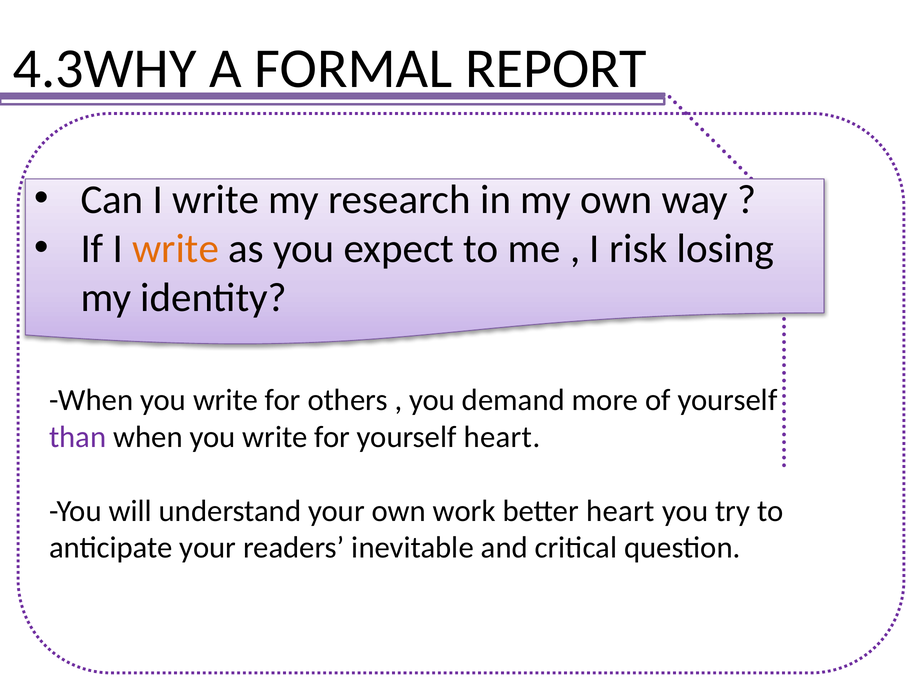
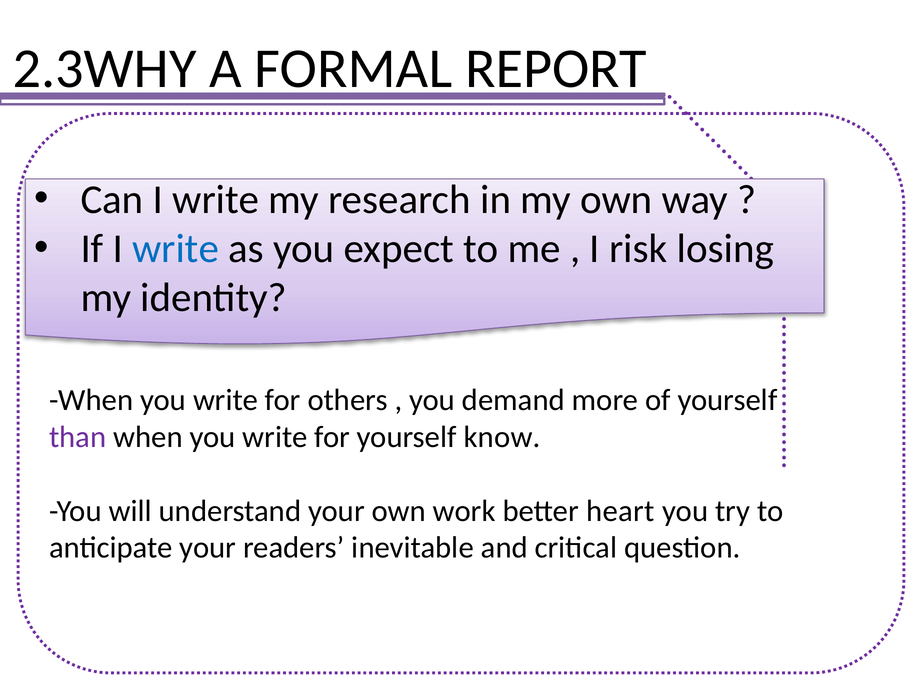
4.3WHY: 4.3WHY -> 2.3WHY (105, 69)
write colour: orange -> blue (176, 249)
yourself heart: heart -> know (502, 437)
